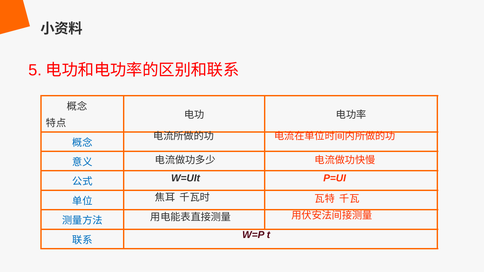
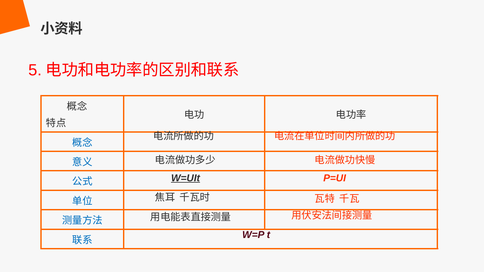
W=UIt underline: none -> present (186, 178)
